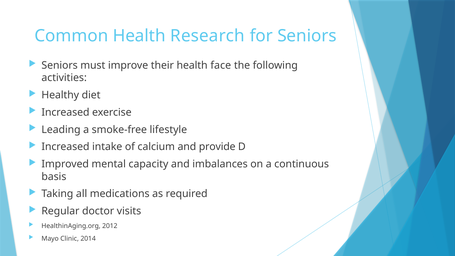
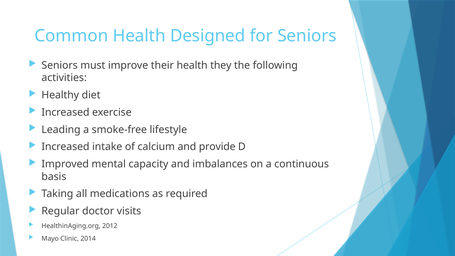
Research: Research -> Designed (208, 36)
face: face -> they (221, 65)
